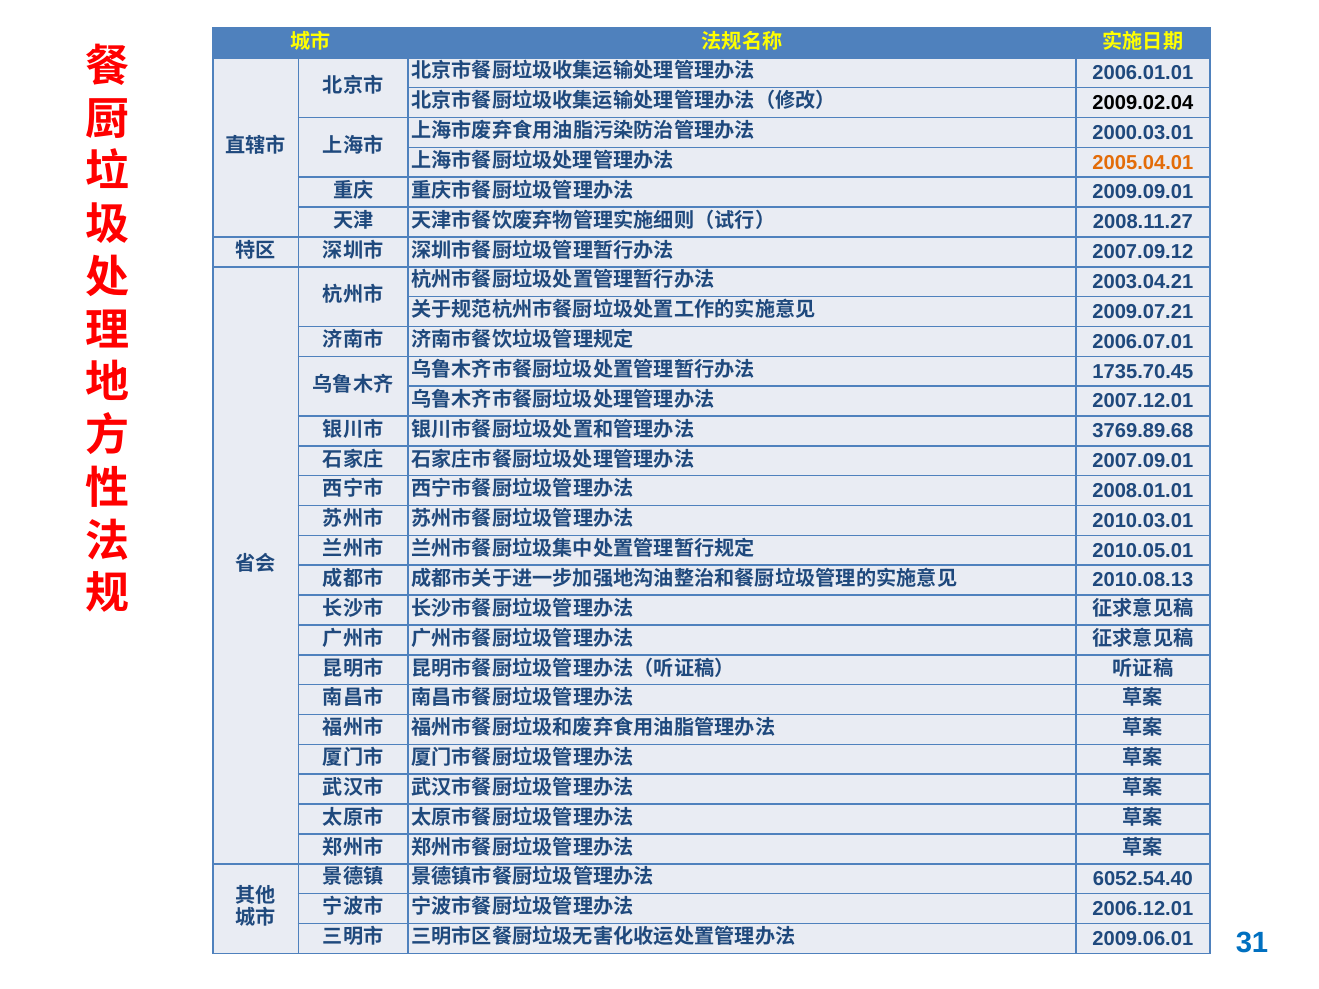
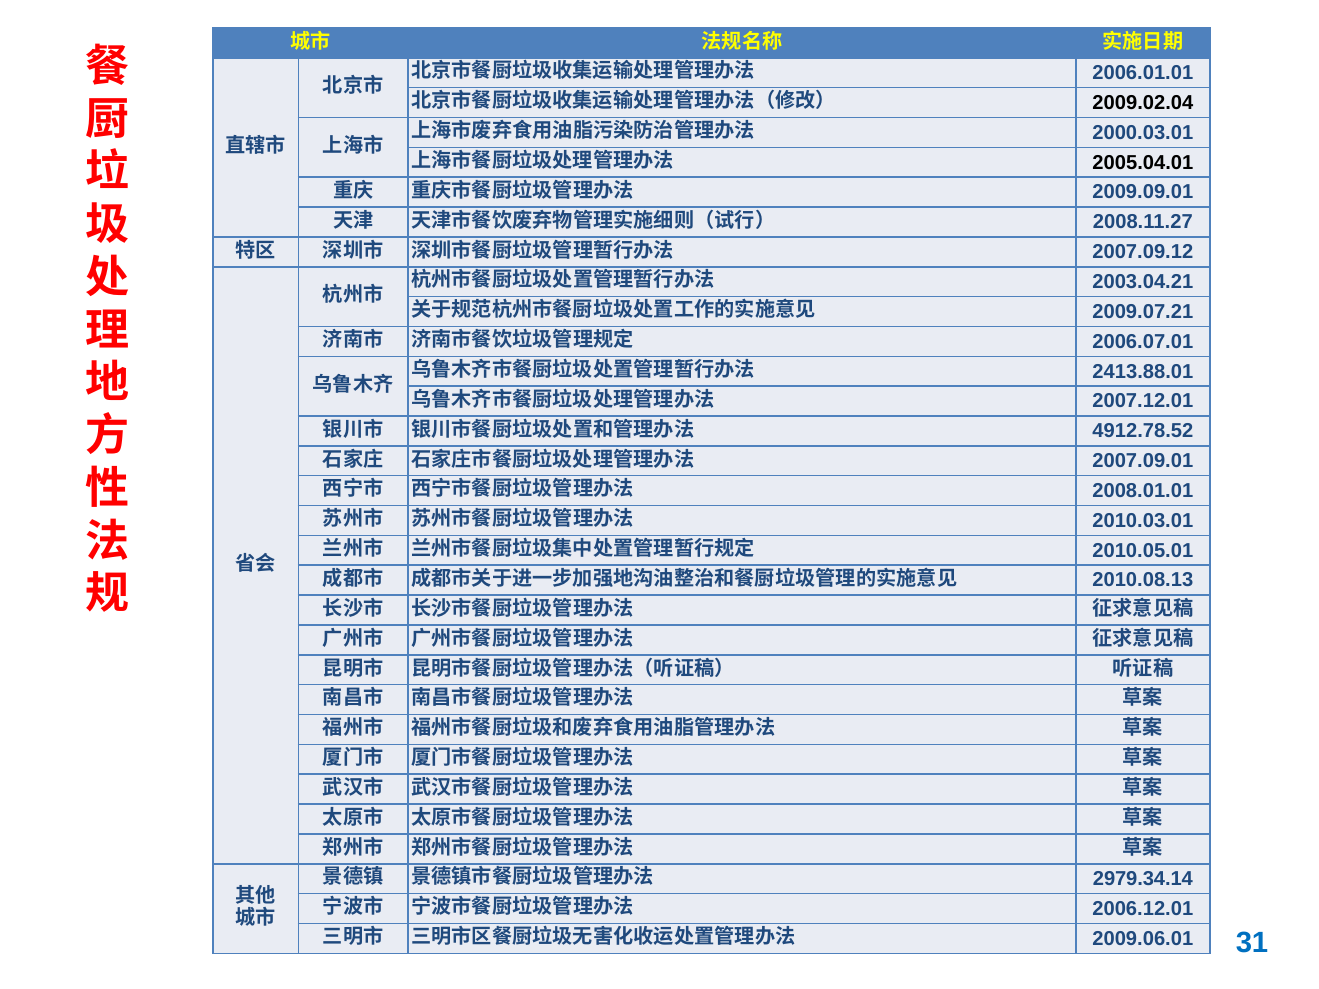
2005.04.01 colour: orange -> black (1143, 162)
1735.70.45: 1735.70.45 -> 2413.88.01 (1143, 371)
3769.89.68: 3769.89.68 -> 4912.78.52 (1143, 431)
6052.54.40: 6052.54.40 -> 2979.34.14 (1143, 879)
